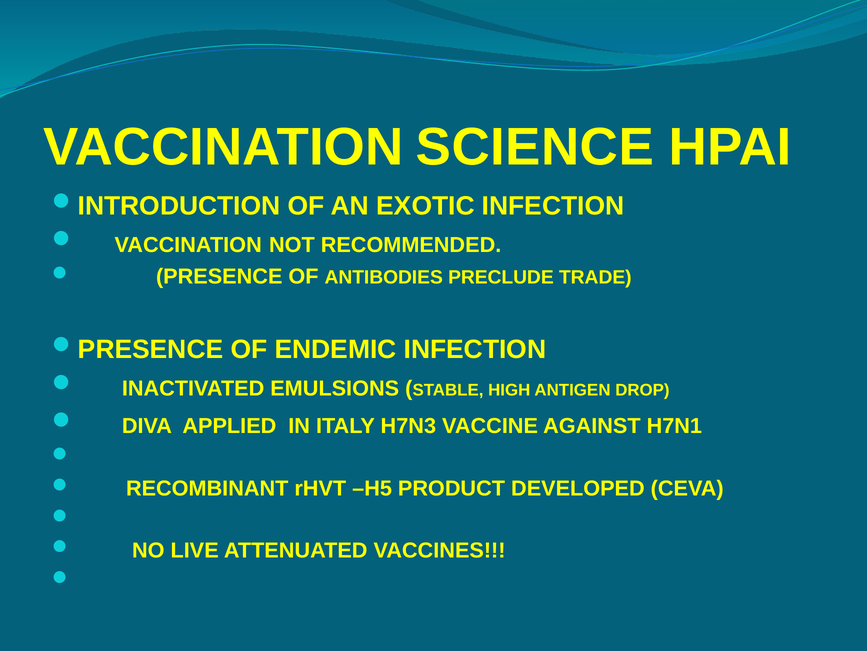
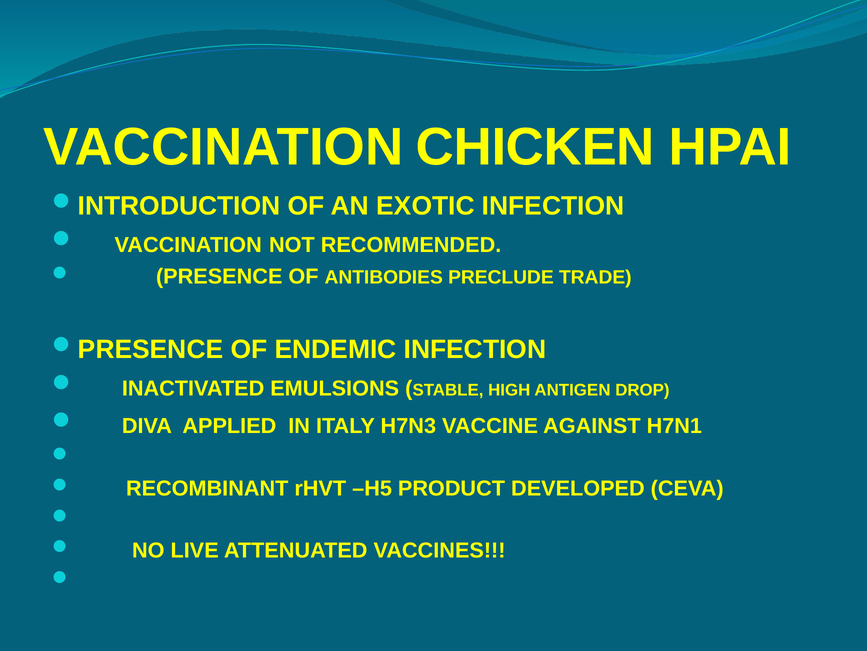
SCIENCE: SCIENCE -> CHICKEN (535, 147)
